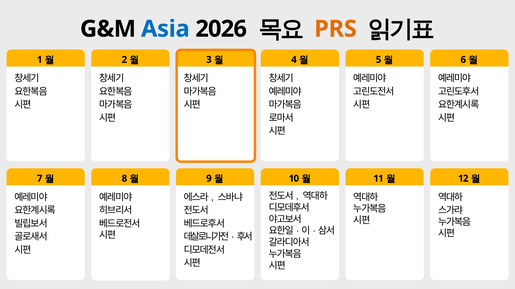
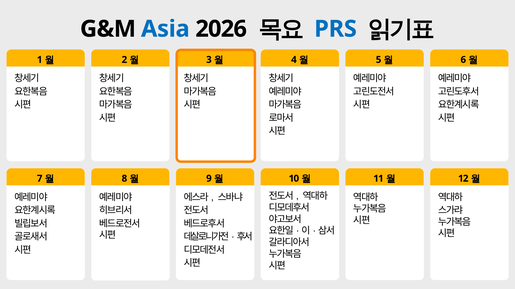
PRS colour: orange -> blue (336, 29)
